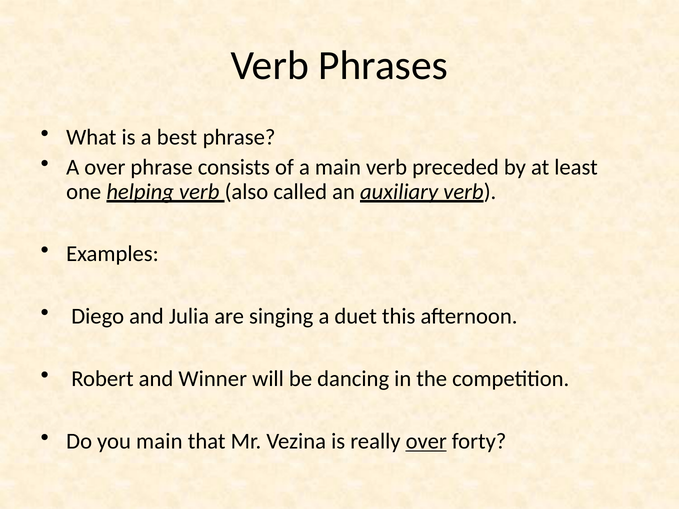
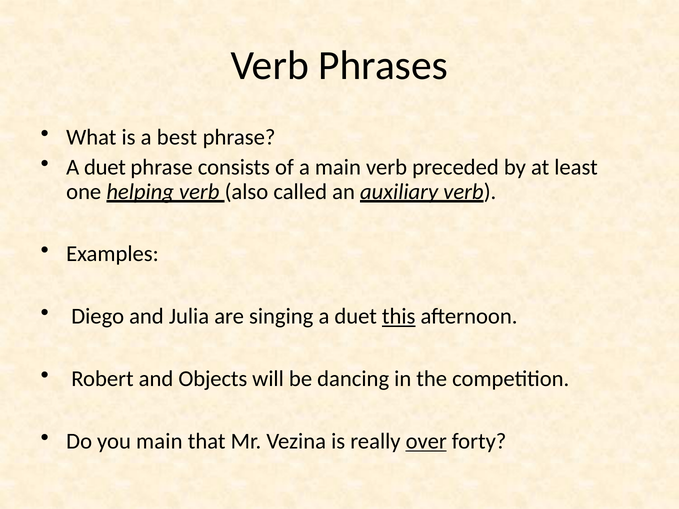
over: over -> duet (105, 167)
this underline: none -> present (399, 317)
Winner: Winner -> Objects (213, 379)
